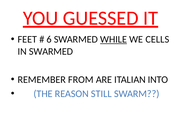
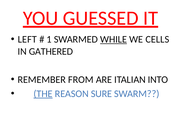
FEET: FEET -> LEFT (27, 39)
6: 6 -> 1 (49, 39)
IN SWARMED: SWARMED -> GATHERED (51, 51)
THE underline: none -> present (43, 94)
STILL: STILL -> SURE (101, 94)
